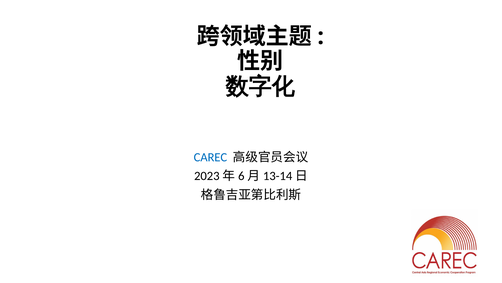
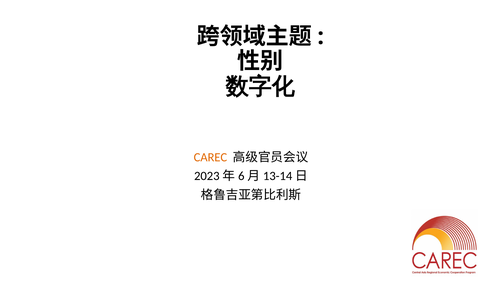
CAREC colour: blue -> orange (210, 157)
